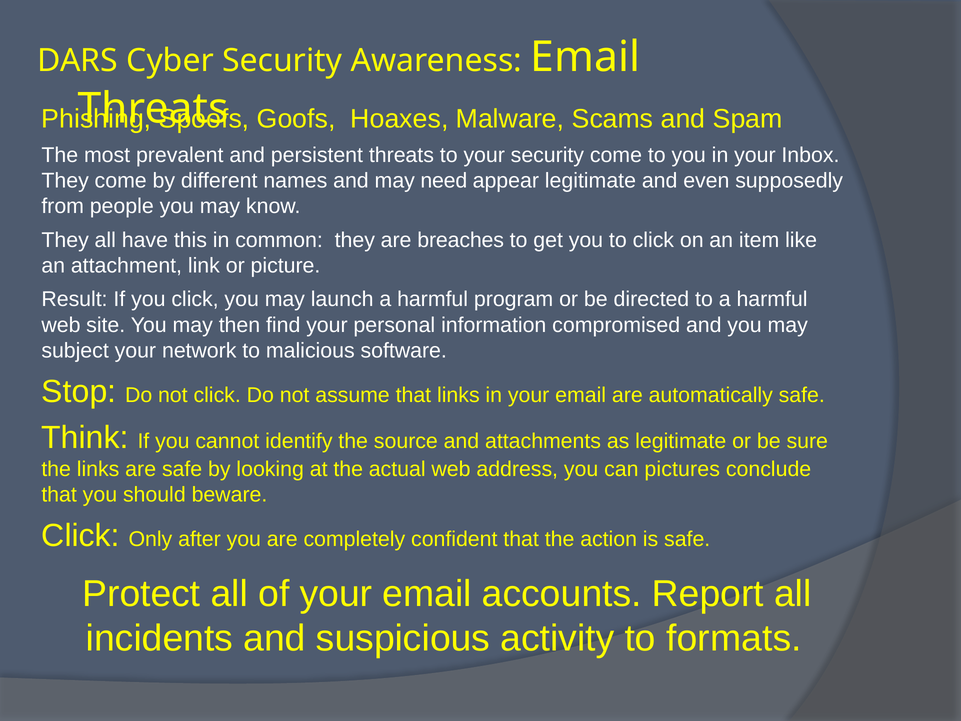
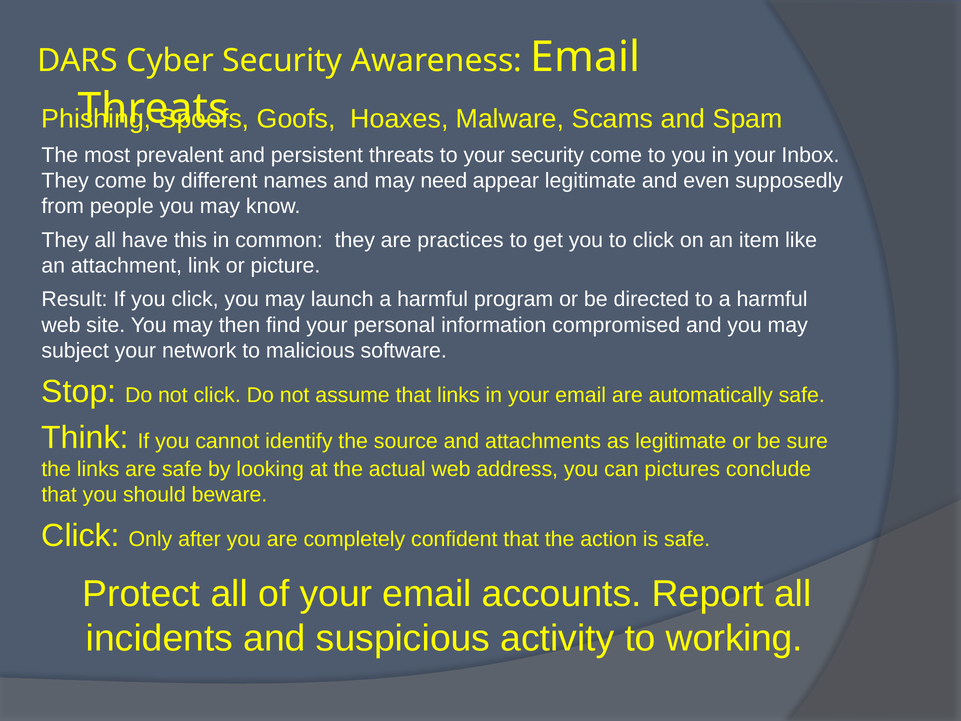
breaches: breaches -> practices (460, 240)
formats: formats -> working (734, 638)
